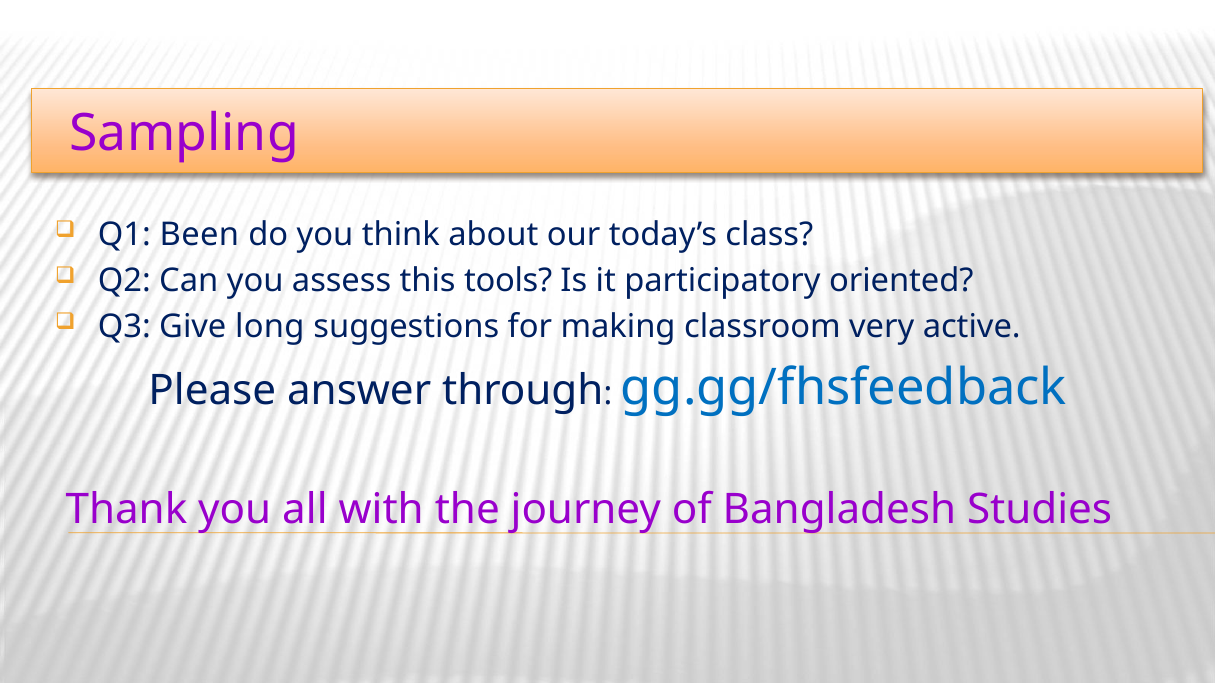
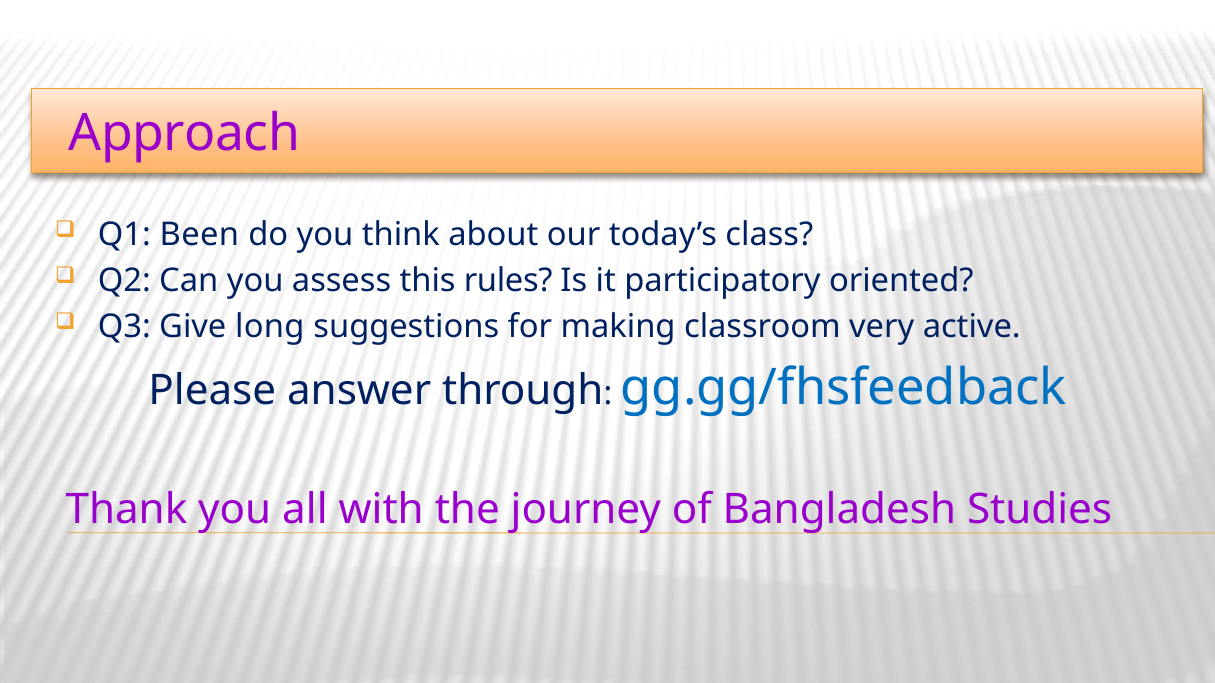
Sampling: Sampling -> Approach (184, 134)
tools: tools -> rules (508, 281)
